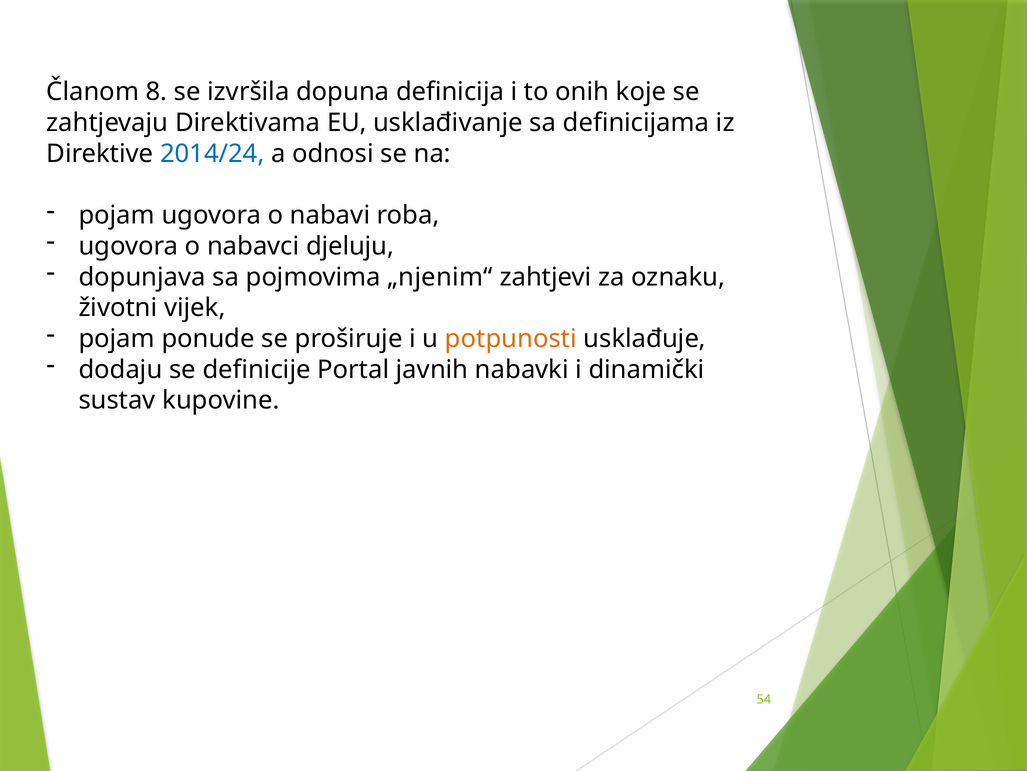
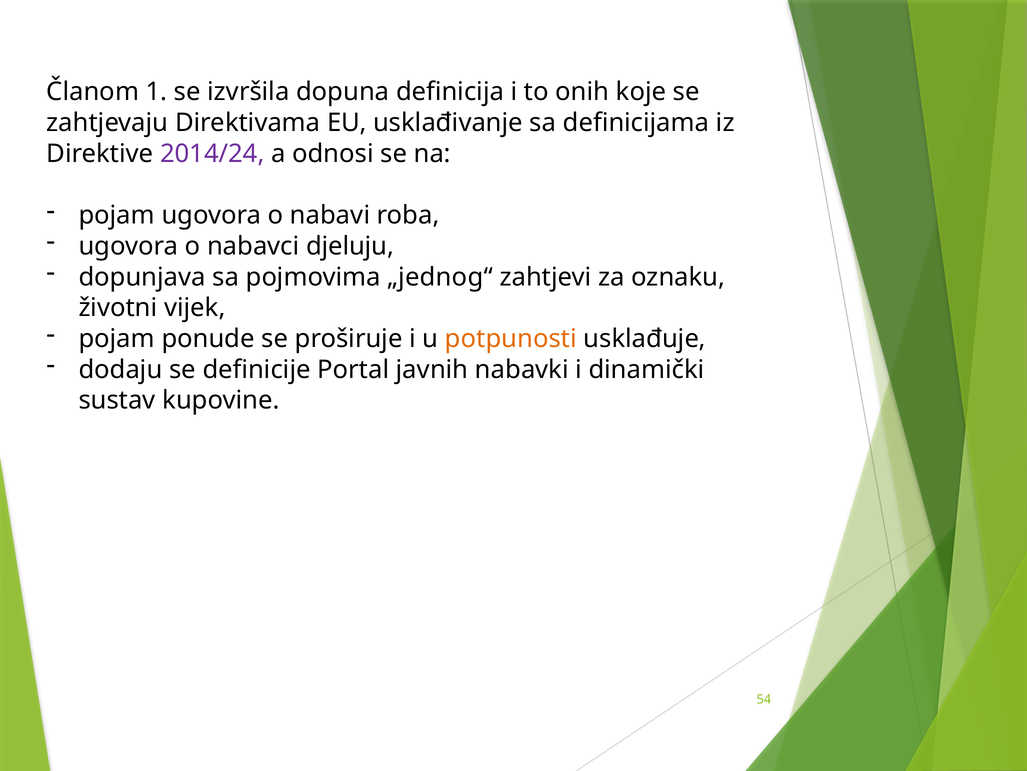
8: 8 -> 1 (156, 92)
2014/24 colour: blue -> purple (212, 154)
„njenim“: „njenim“ -> „jednog“ (440, 277)
